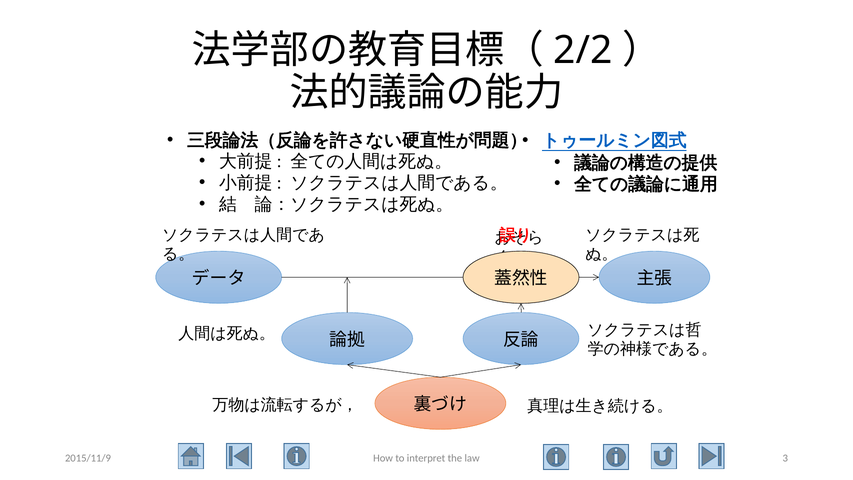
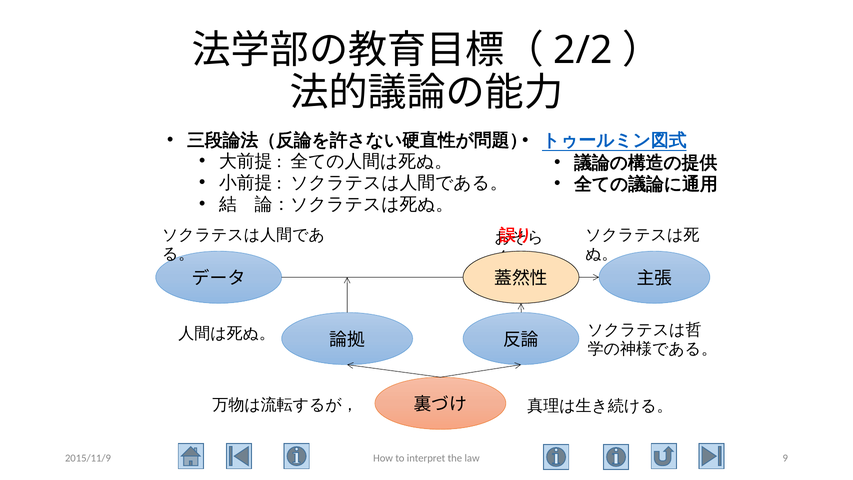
3: 3 -> 9 (785, 458)
